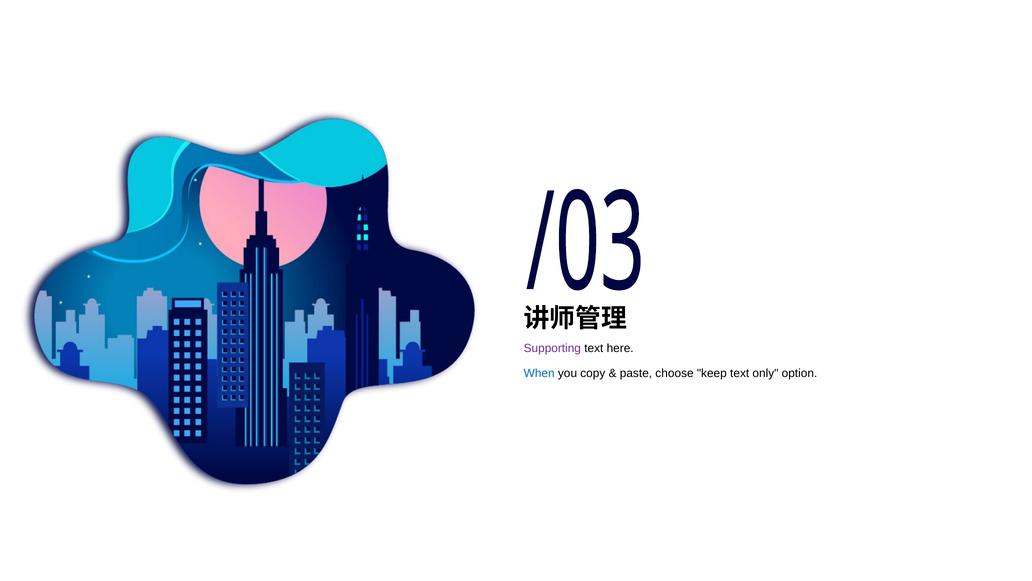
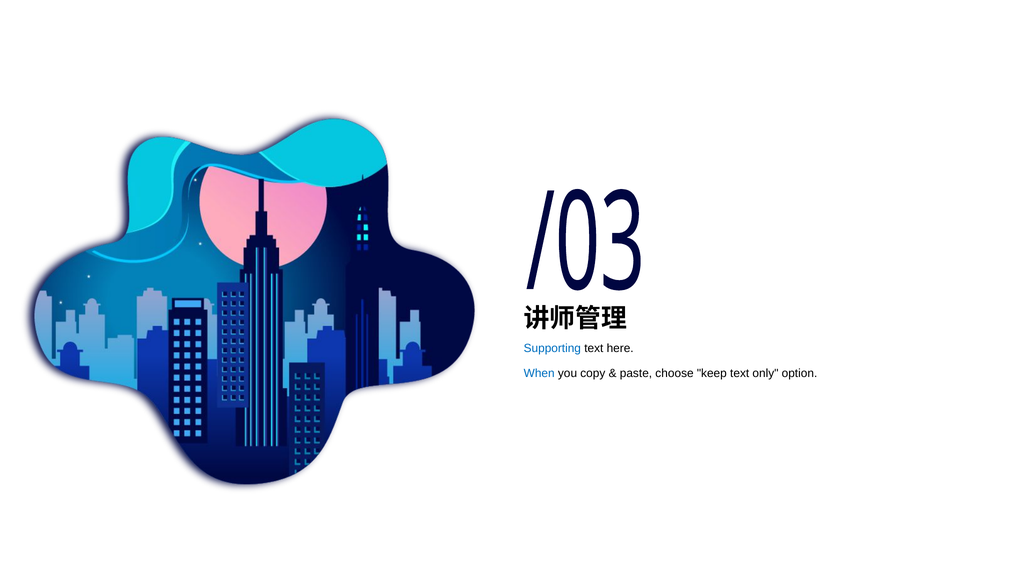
Supporting colour: purple -> blue (552, 348)
